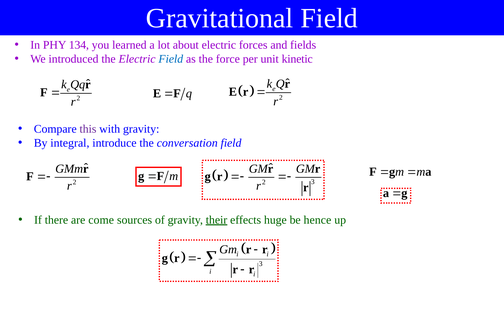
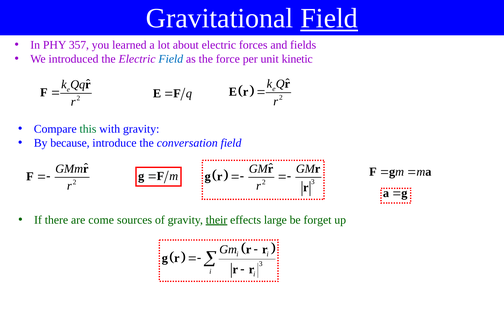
Field underline: none -> present (329, 18)
134: 134 -> 357 (79, 45)
this colour: purple -> green (88, 129)
integral: integral -> because (70, 143)
huge: huge -> large (275, 220)
hence: hence -> forget (318, 220)
